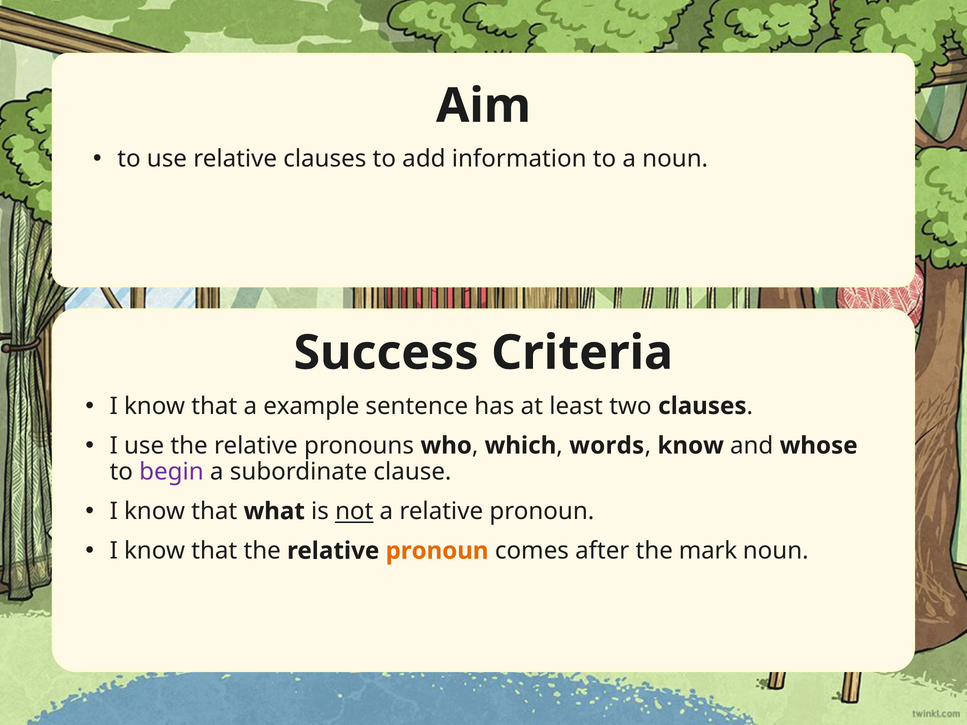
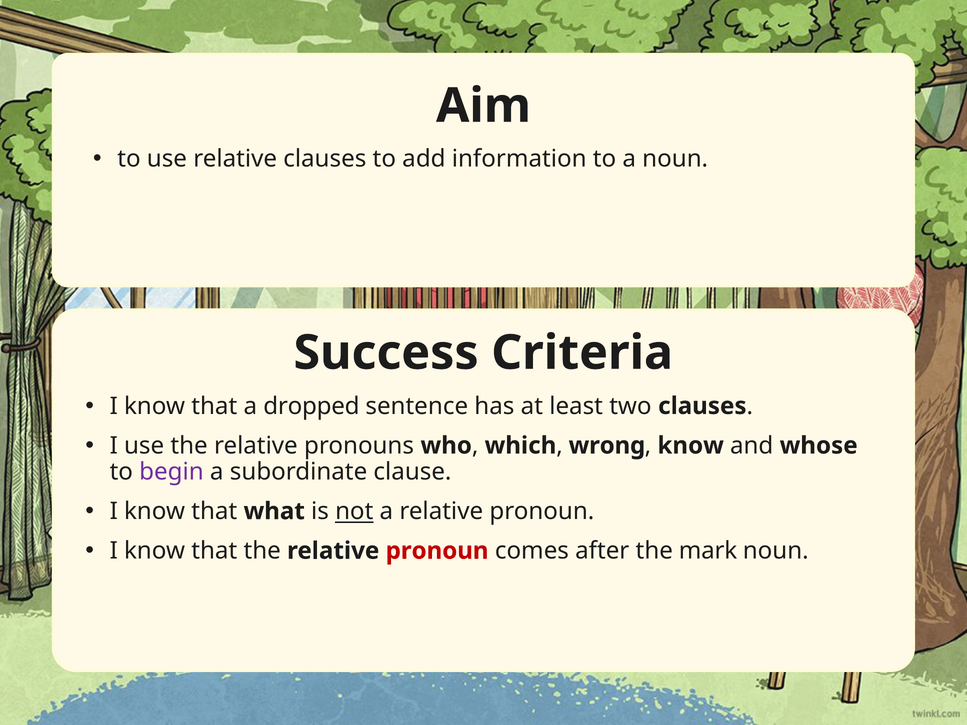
example: example -> dropped (311, 406)
words: words -> wrong (607, 446)
pronoun colour: orange -> red (437, 551)
